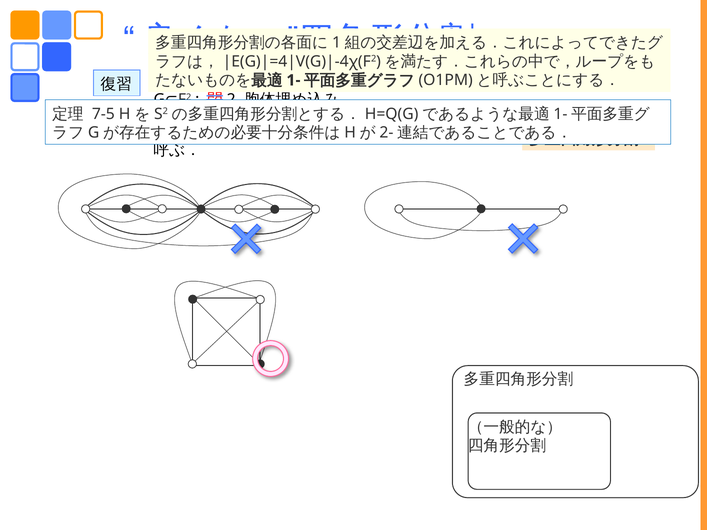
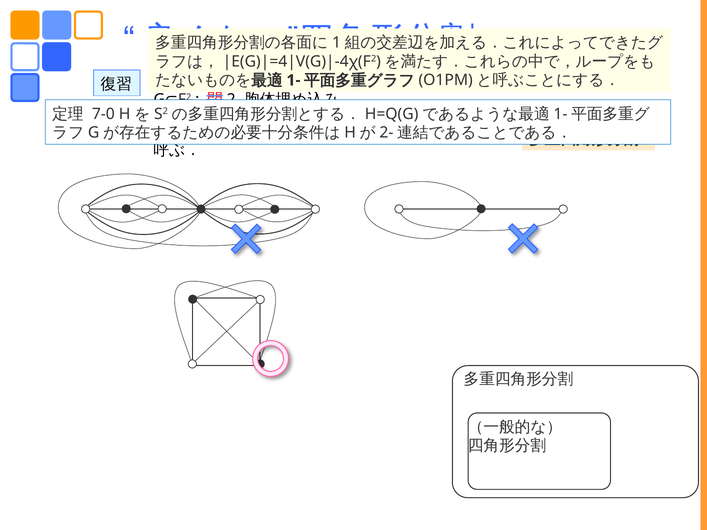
7-5: 7-5 -> 7-0 (103, 114)
